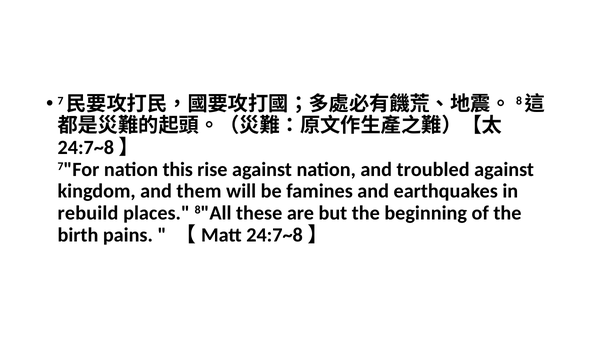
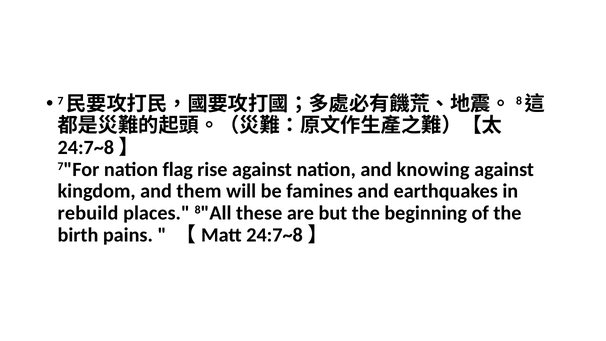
this: this -> flag (178, 169)
troubled: troubled -> knowing (433, 169)
